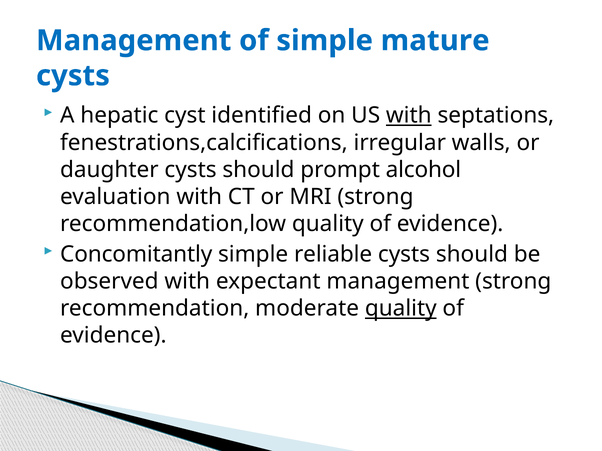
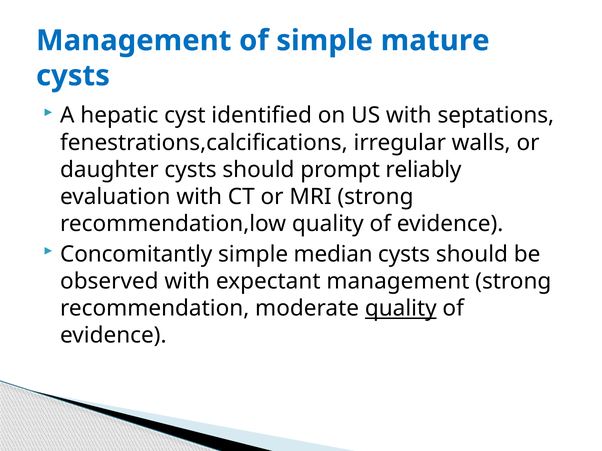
with underline: present -> none (409, 116)
alcohol: alcohol -> reliably (423, 170)
reliable: reliable -> median (333, 255)
